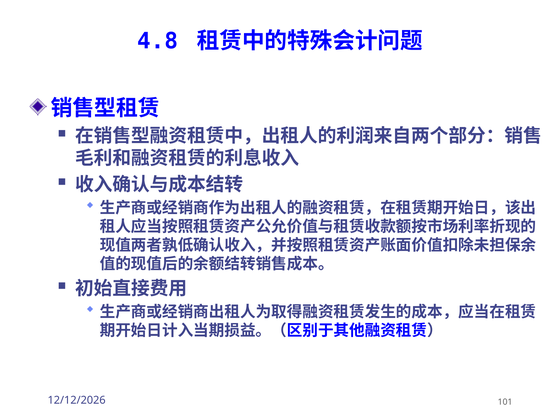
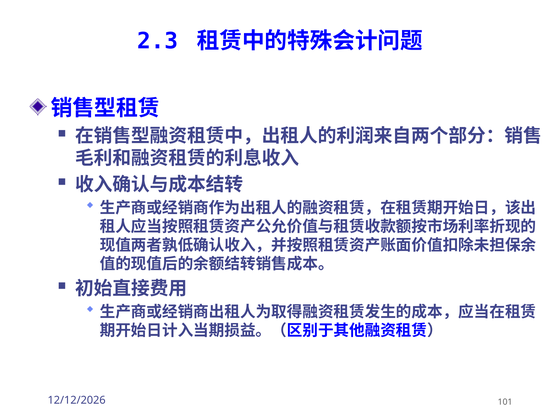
4.8: 4.8 -> 2.3 (158, 41)
